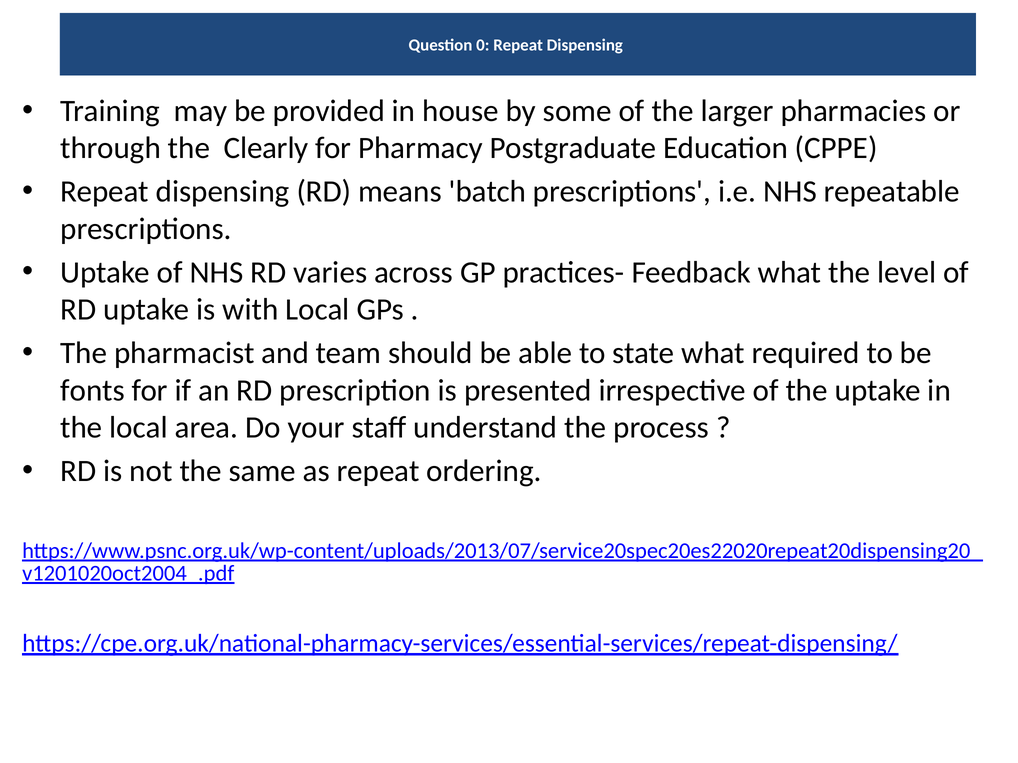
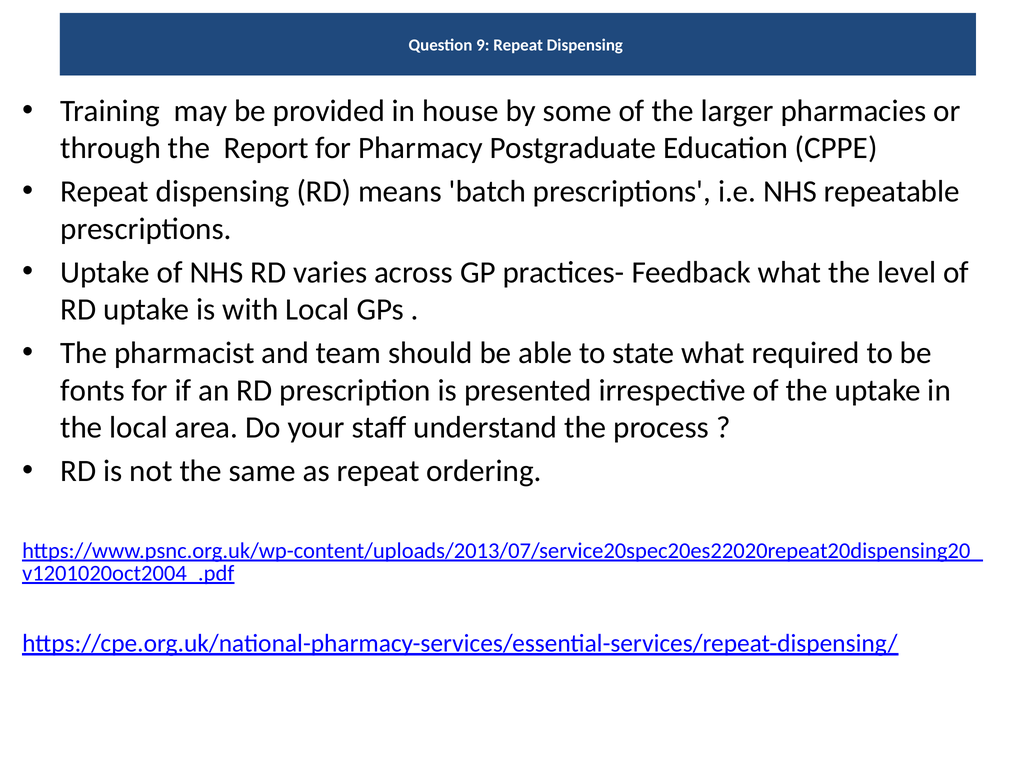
0: 0 -> 9 (483, 45)
Clearly: Clearly -> Report (266, 148)
